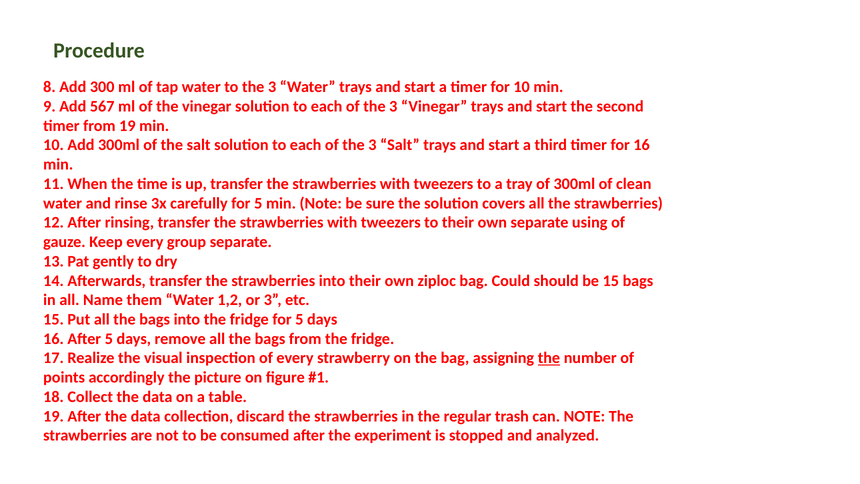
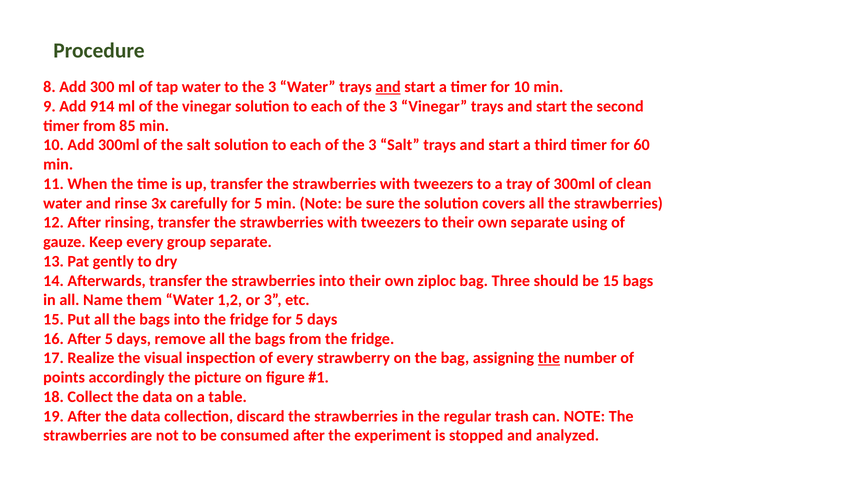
and underline: none -> present (388, 87)
567: 567 -> 914 (102, 106)
from 19: 19 -> 85 (127, 126)
for 16: 16 -> 60 (642, 145)
Could: Could -> Three (511, 281)
